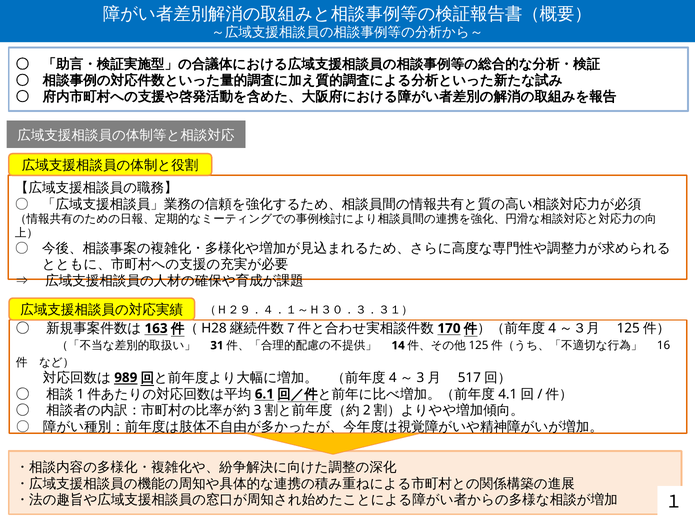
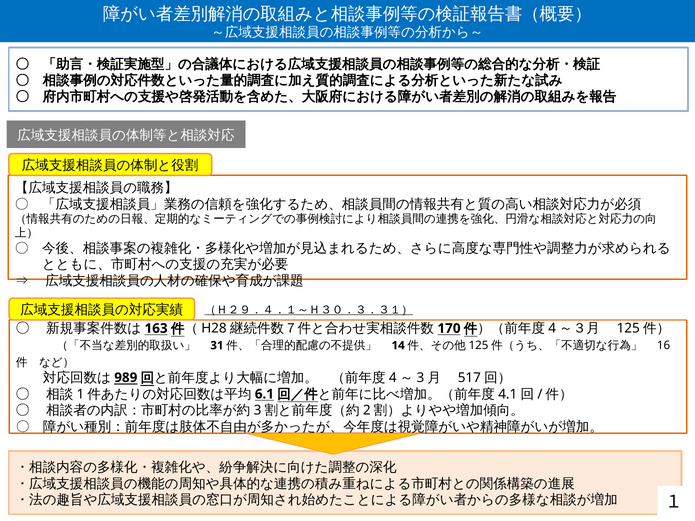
（Ｈ２９．４．１～Ｈ３０．３．３１） underline: none -> present (309, 310)
